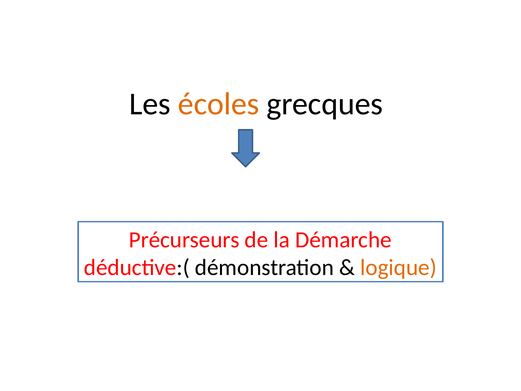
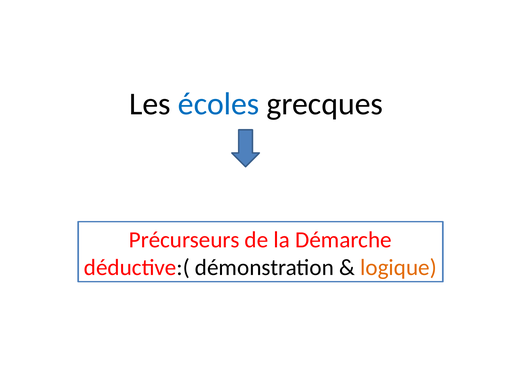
écoles colour: orange -> blue (219, 104)
